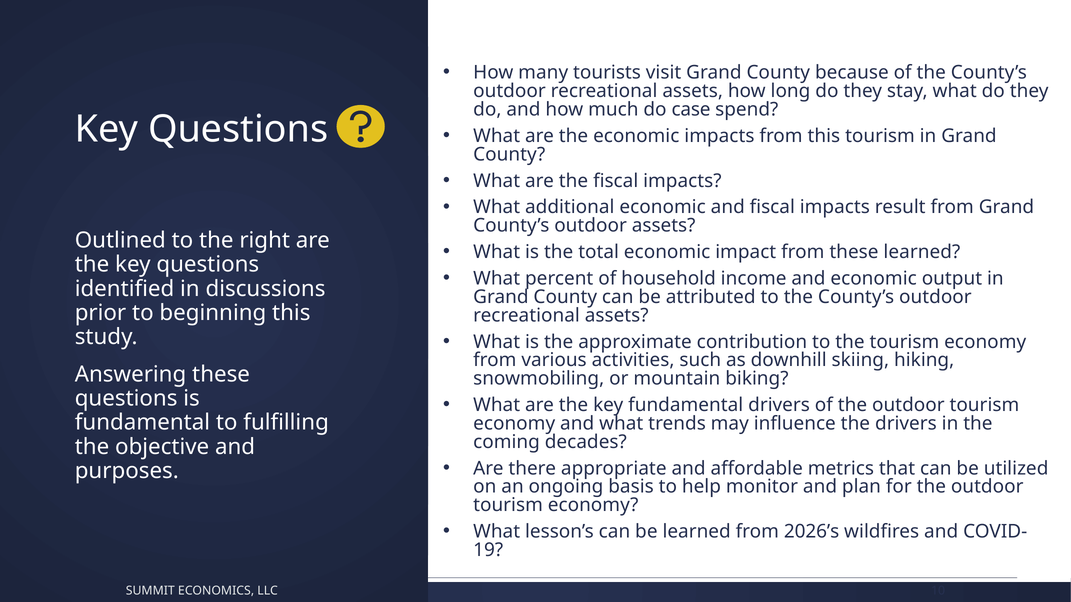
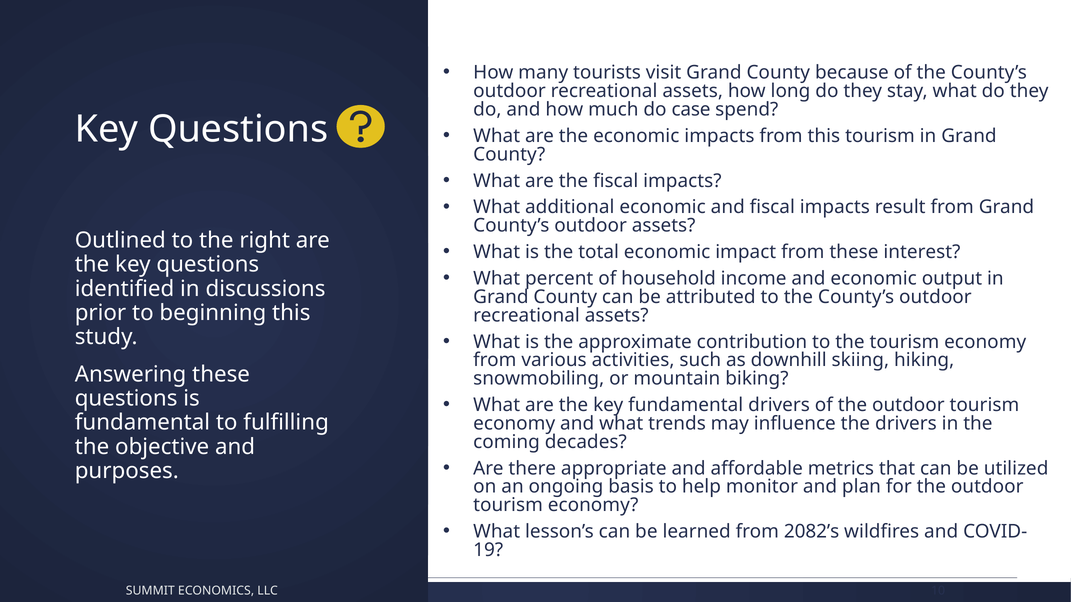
these learned: learned -> interest (922, 252)
2026’s: 2026’s -> 2082’s (812, 532)
